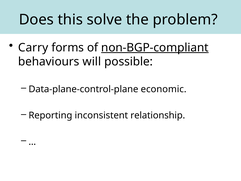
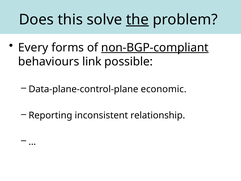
the underline: none -> present (137, 20)
Carry: Carry -> Every (33, 47)
will: will -> link (92, 62)
